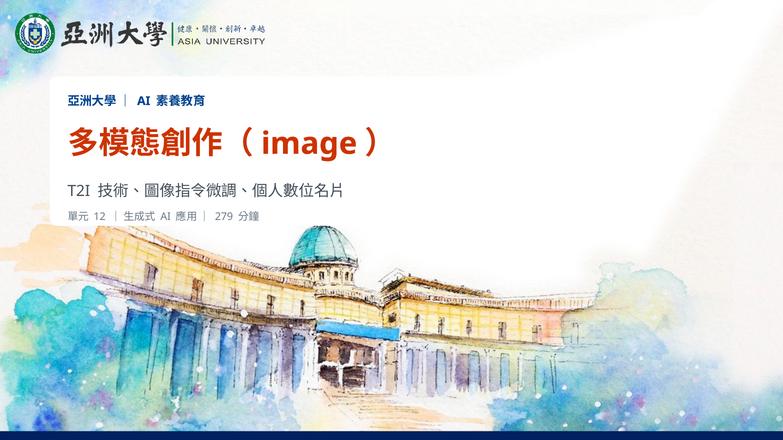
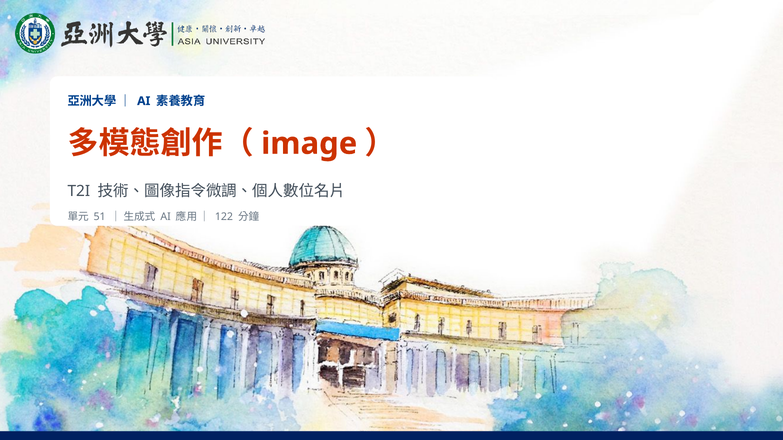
12: 12 -> 51 (100, 217)
279: 279 -> 122 (224, 217)
